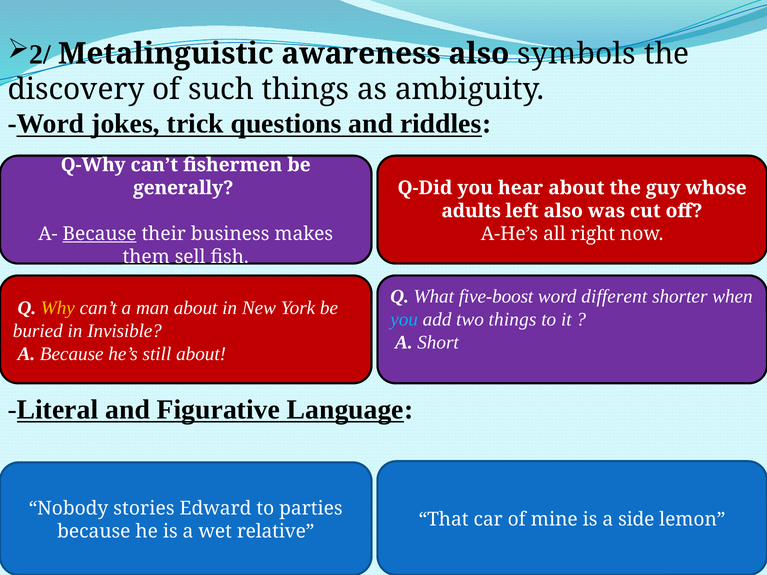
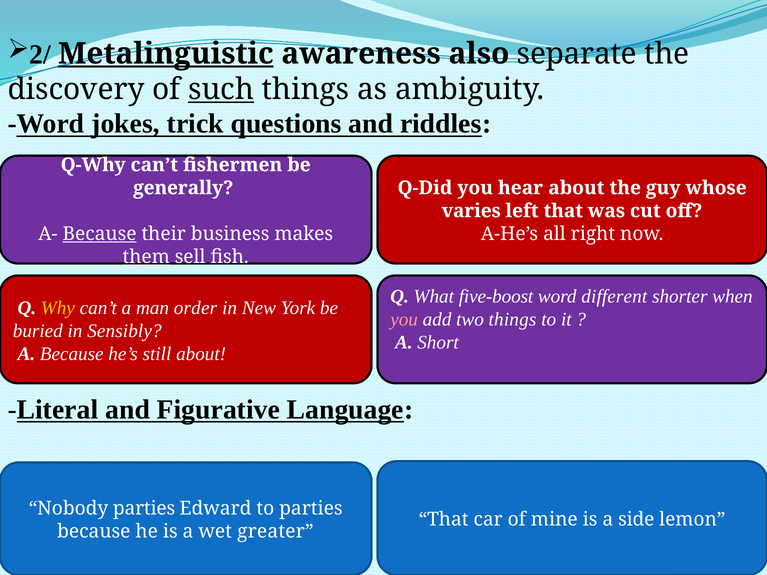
Metalinguistic underline: none -> present (166, 54)
symbols: symbols -> separate (577, 54)
such underline: none -> present (221, 90)
adults: adults -> varies (471, 211)
left also: also -> that (563, 211)
man about: about -> order (195, 308)
you colour: light blue -> pink (404, 319)
Invisible: Invisible -> Sensibly (124, 331)
Nobody stories: stories -> parties (144, 509)
relative: relative -> greater (275, 532)
